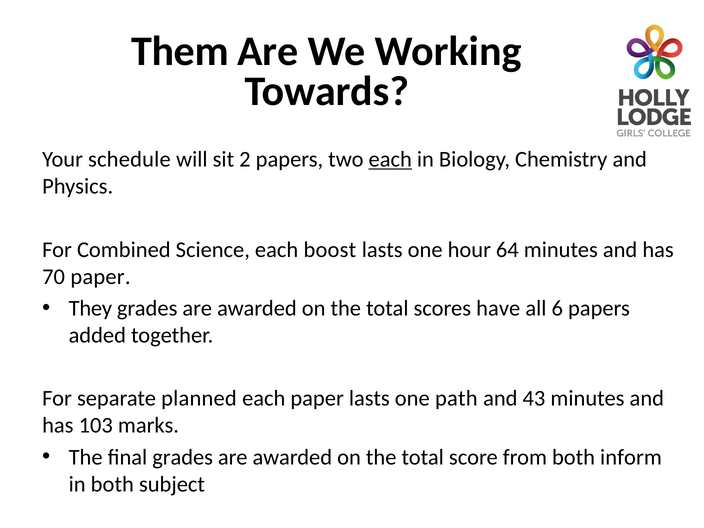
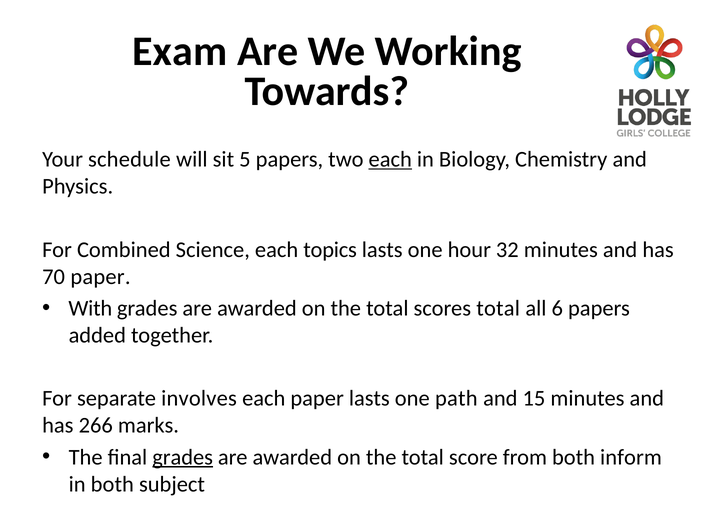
Them: Them -> Exam (180, 51)
2: 2 -> 5 (245, 159)
boost: boost -> topics (330, 250)
64: 64 -> 32 (507, 250)
They: They -> With (90, 308)
scores have: have -> total (498, 308)
planned: planned -> involves (199, 399)
43: 43 -> 15 (534, 399)
103: 103 -> 266 (96, 426)
grades underline: none -> present (183, 457)
